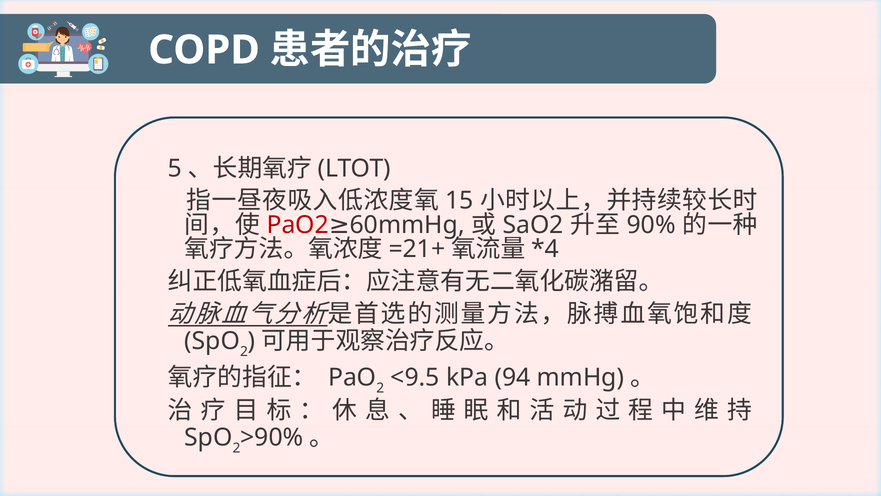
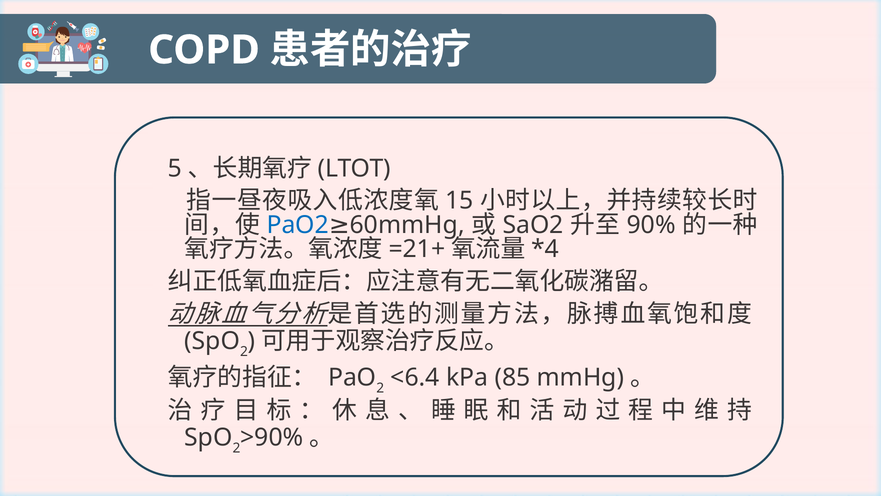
PaO2 colour: red -> blue (298, 225)
<9.5: <9.5 -> <6.4 (415, 377)
94: 94 -> 85 (512, 377)
